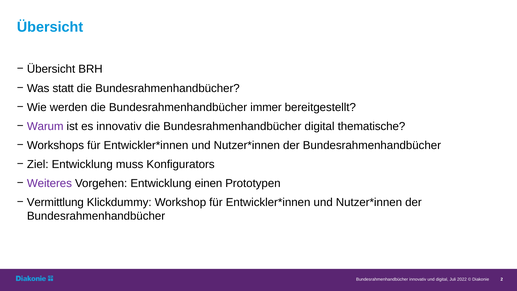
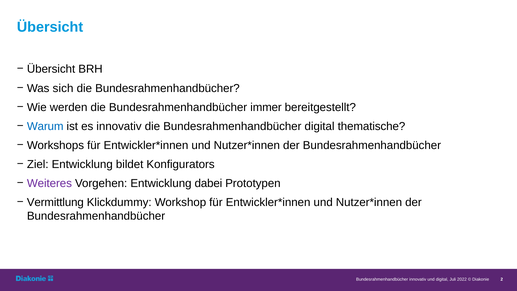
statt: statt -> sich (63, 88)
Warum colour: purple -> blue (45, 126)
muss: muss -> bildet (130, 164)
einen: einen -> dabei (208, 183)
